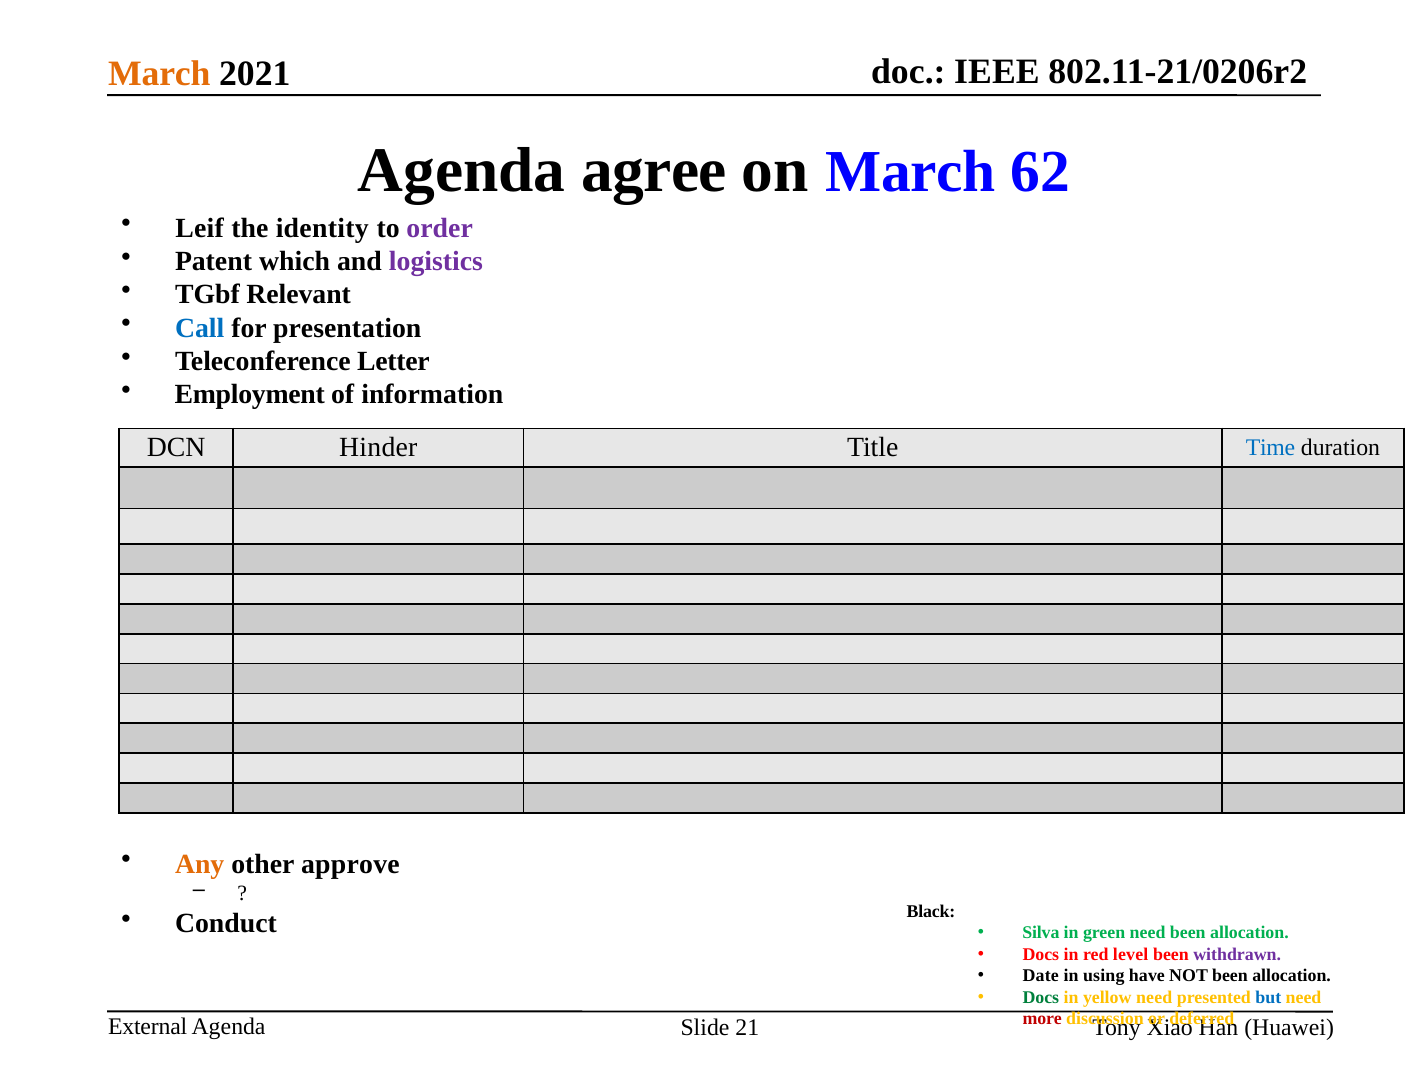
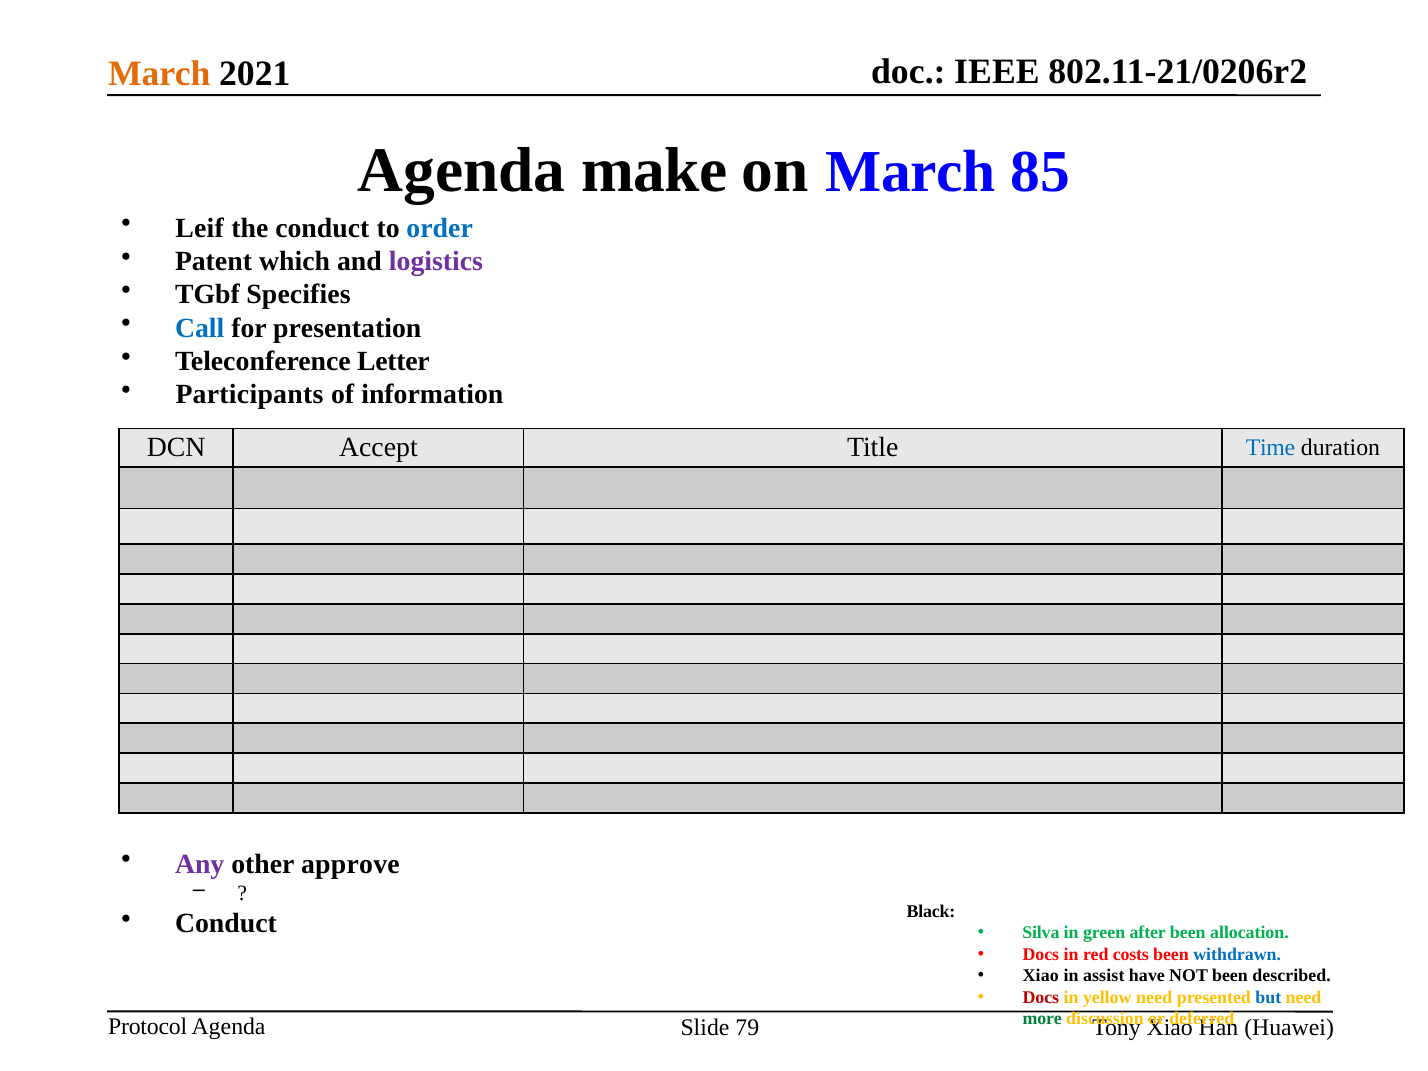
agree: agree -> make (654, 171)
62: 62 -> 85 (1040, 172)
the identity: identity -> conduct (322, 228)
order colour: purple -> blue (440, 228)
Relevant: Relevant -> Specifies (299, 295)
Employment: Employment -> Participants (249, 395)
Hinder: Hinder -> Accept (378, 448)
Any colour: orange -> purple (200, 864)
green need: need -> after (1148, 933)
level: level -> costs (1131, 954)
withdrawn colour: purple -> blue (1237, 954)
Date: Date -> Xiao (1041, 976)
using: using -> assist (1104, 976)
NOT been allocation: allocation -> described (1292, 976)
Docs colour: green -> red (1041, 997)
more colour: red -> green (1042, 1019)
External: External -> Protocol (148, 1027)
21: 21 -> 79 (747, 1027)
